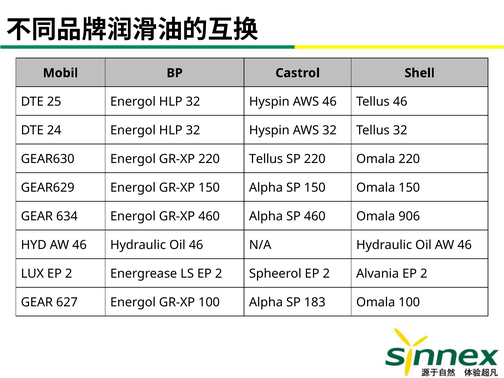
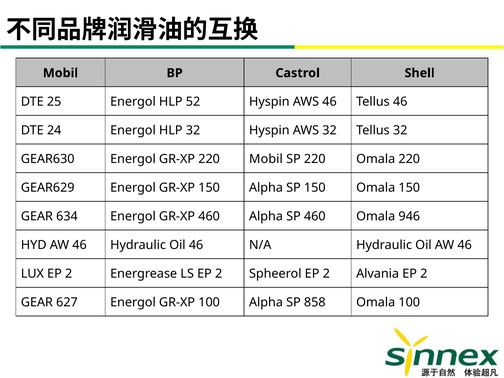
25 Energol HLP 32: 32 -> 52 (193, 102)
220 Tellus: Tellus -> Mobil (266, 159)
906: 906 -> 946 (409, 216)
183: 183 -> 858 (315, 302)
